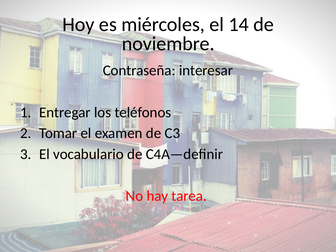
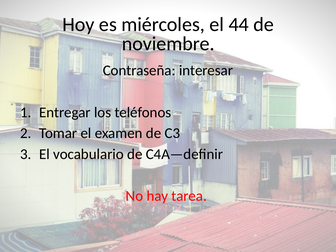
14: 14 -> 44 (239, 24)
